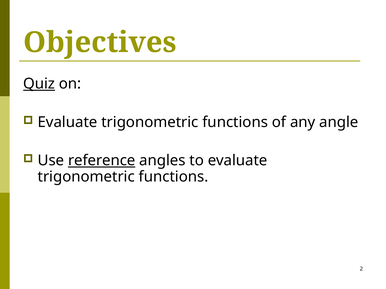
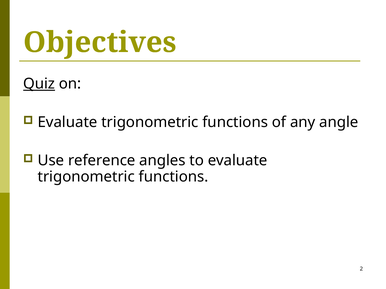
reference underline: present -> none (102, 161)
